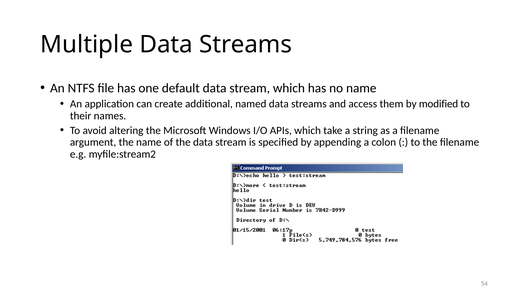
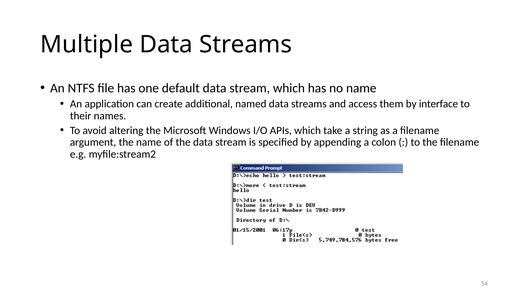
modified: modified -> interface (439, 104)
